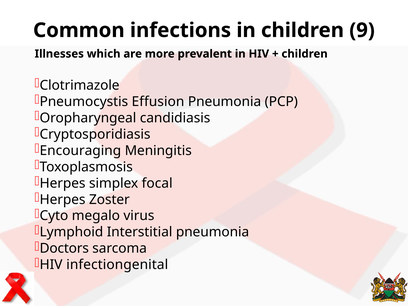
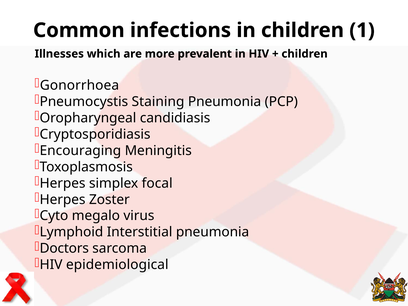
9: 9 -> 1 (362, 30)
Clotrimazole: Clotrimazole -> Gonorrhoea (79, 85)
Effusion: Effusion -> Staining (158, 102)
infectiongenital: infectiongenital -> epidemiological (117, 265)
